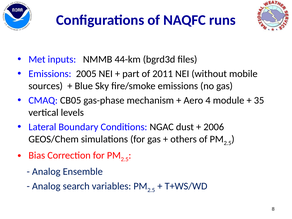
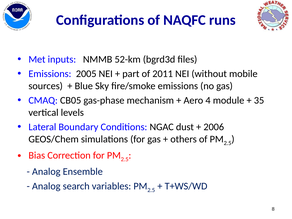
44-km: 44-km -> 52-km (128, 59)
